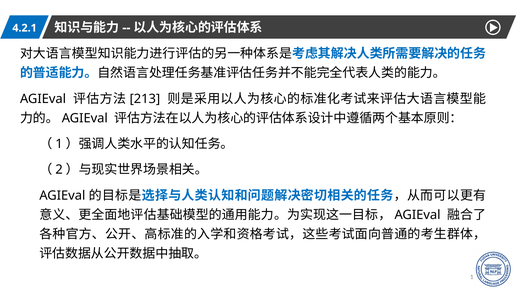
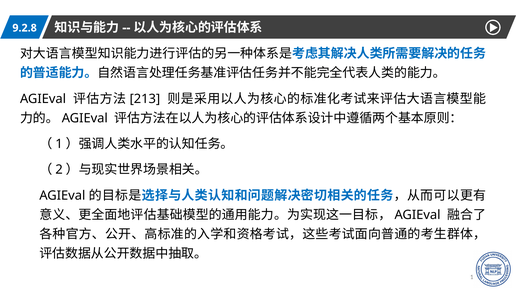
4.2.1: 4.2.1 -> 9.2.8 (25, 28)
